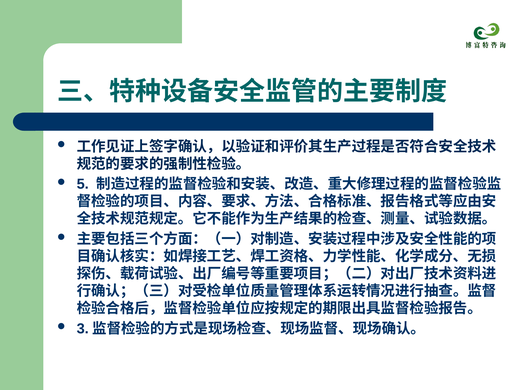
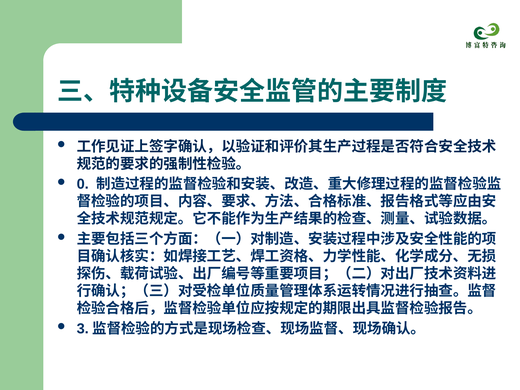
5: 5 -> 0 (83, 184)
